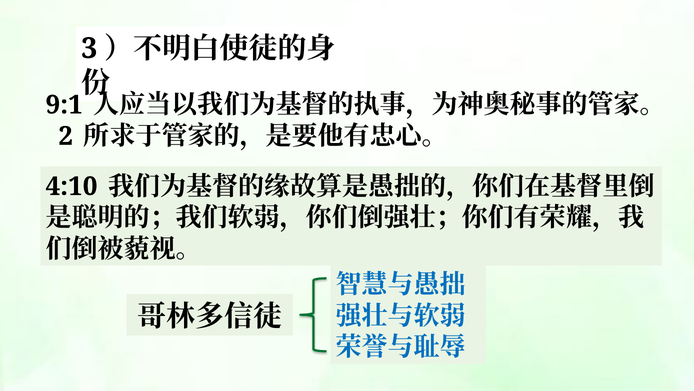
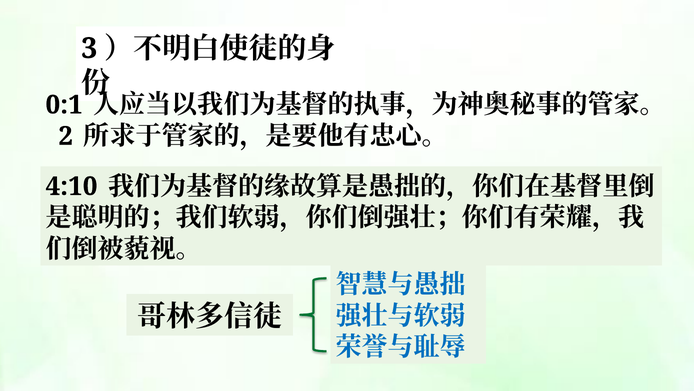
9:1: 9:1 -> 0:1 (64, 105)
